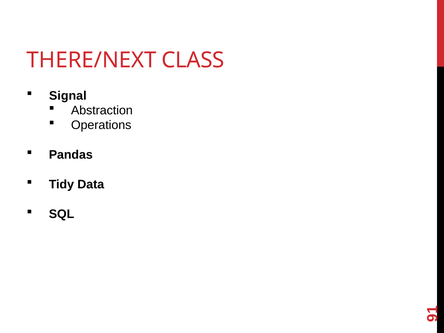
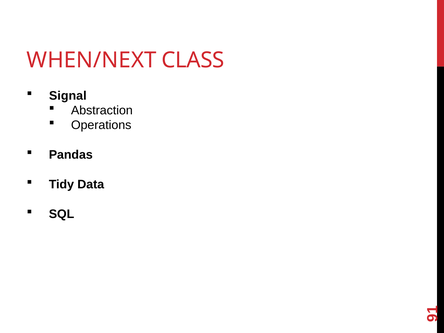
THERE/NEXT: THERE/NEXT -> WHEN/NEXT (92, 60)
